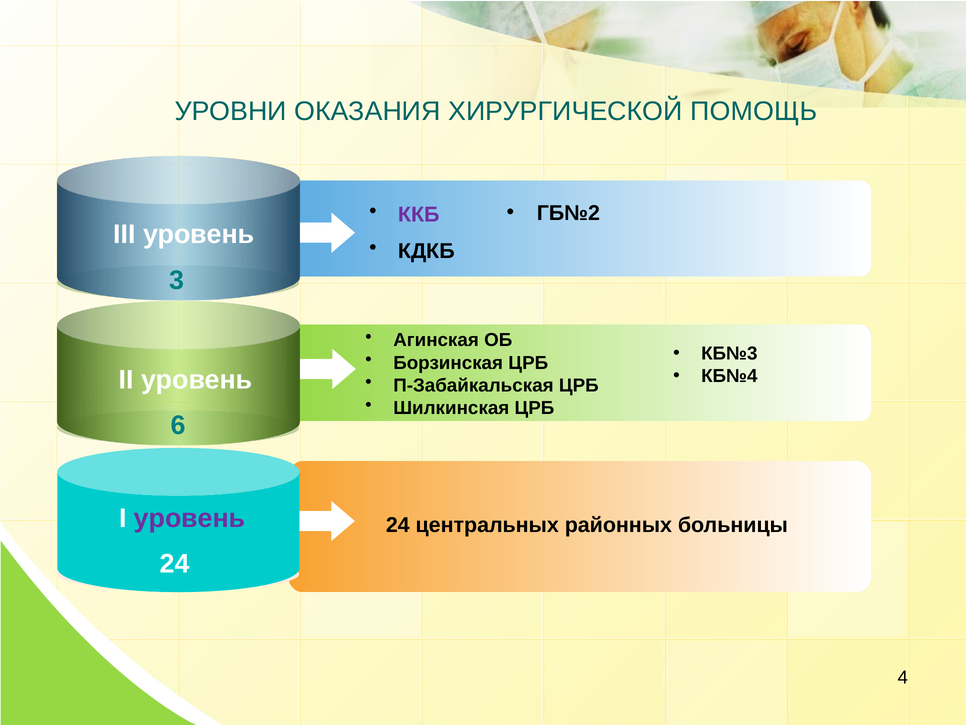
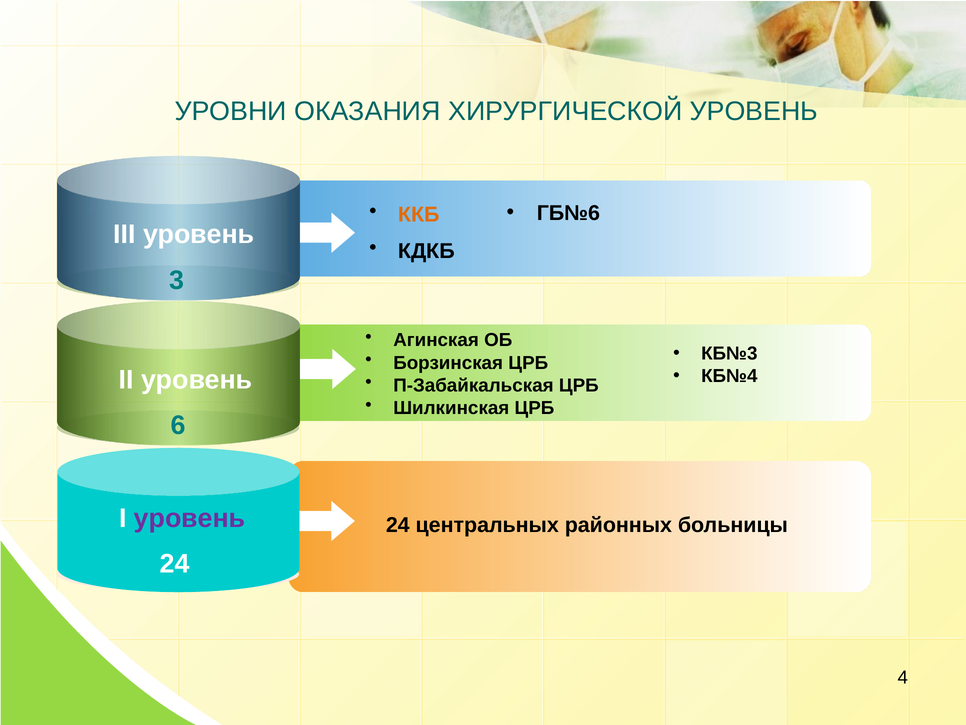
ХИРУРГИЧЕСКОЙ ПОМОЩЬ: ПОМОЩЬ -> УРОВЕНЬ (754, 111)
ГБ№2: ГБ№2 -> ГБ№6 (568, 213)
ККБ colour: purple -> orange (419, 215)
